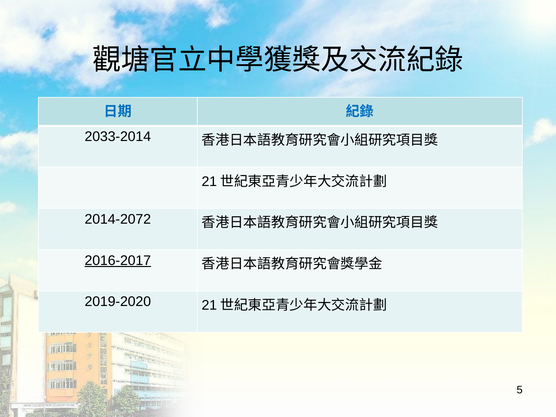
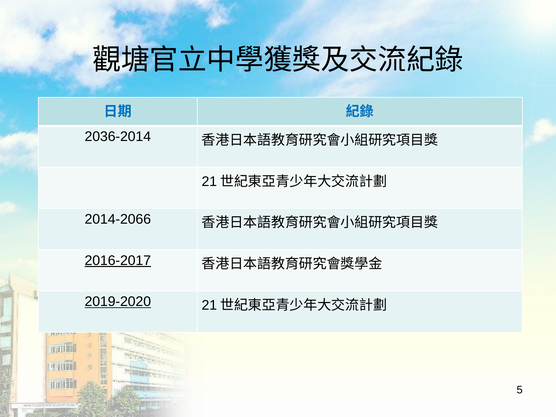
2033-2014: 2033-2014 -> 2036-2014 (118, 137)
2014-2072: 2014-2072 -> 2014-2066 (118, 219)
2019-2020 underline: none -> present (118, 302)
